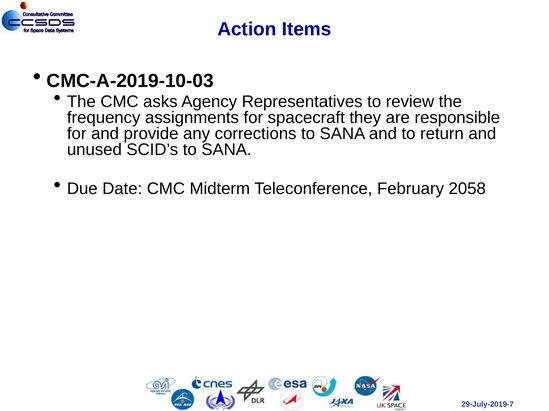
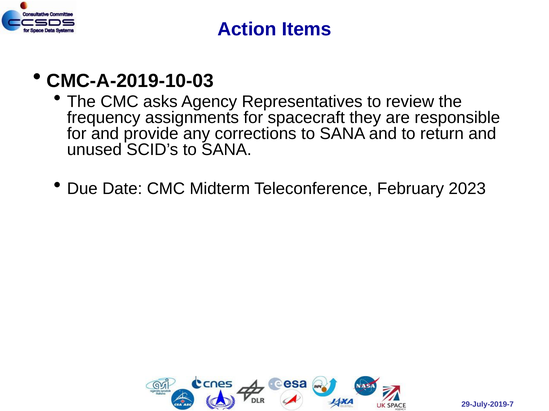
2058: 2058 -> 2023 (467, 189)
